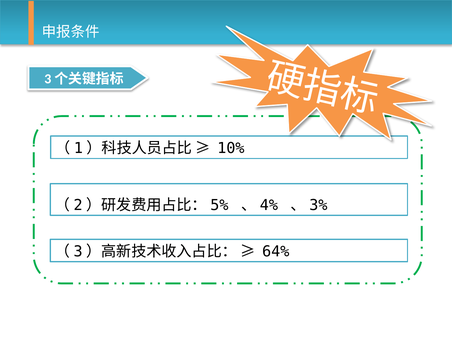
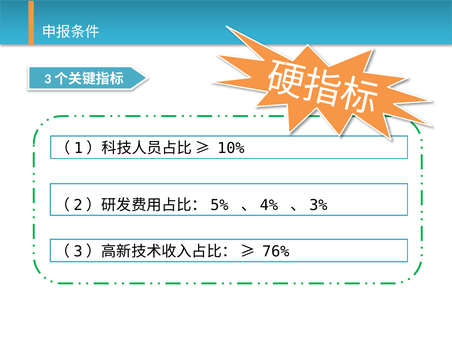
64%: 64% -> 76% (276, 252)
